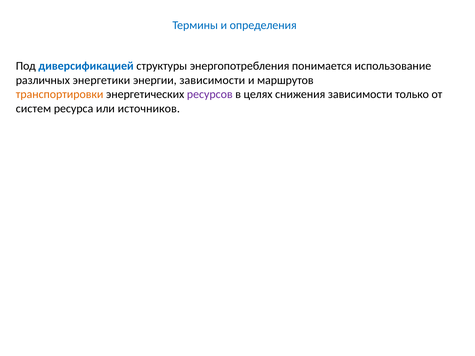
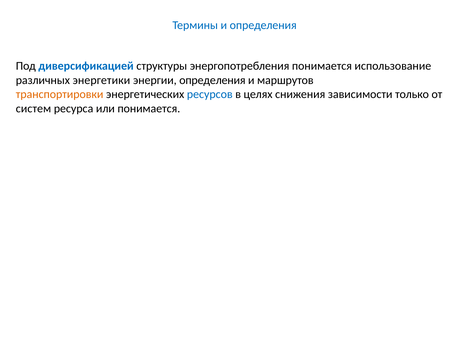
энергии зависимости: зависимости -> определения (212, 80)
ресурсов colour: purple -> blue (210, 94)
или источников: источников -> понимается (149, 109)
